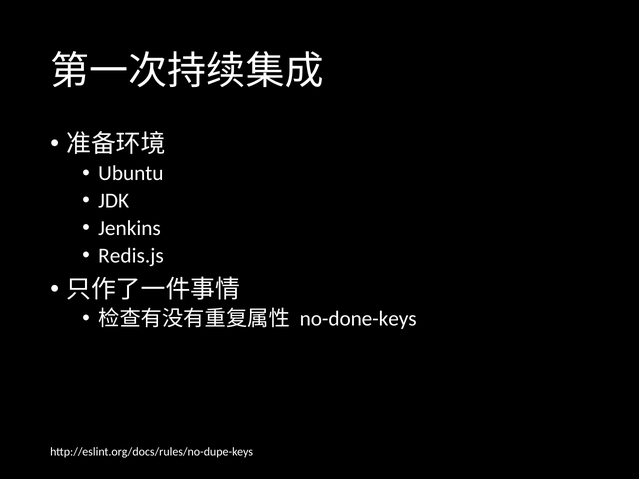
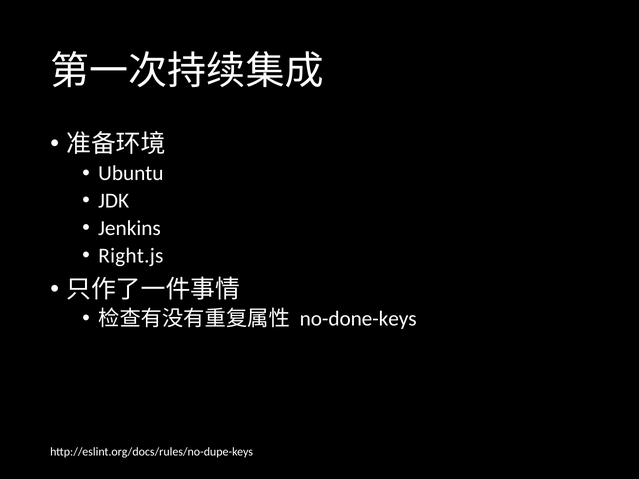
Redis.js: Redis.js -> Right.js (131, 256)
